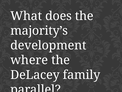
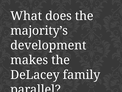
where: where -> makes (29, 60)
